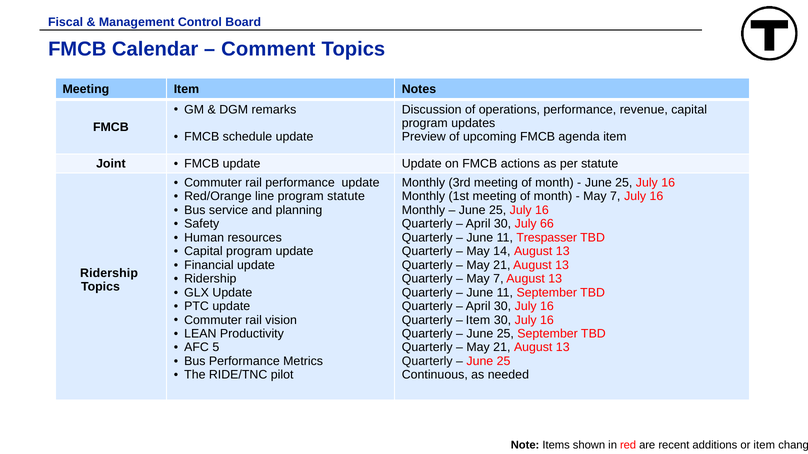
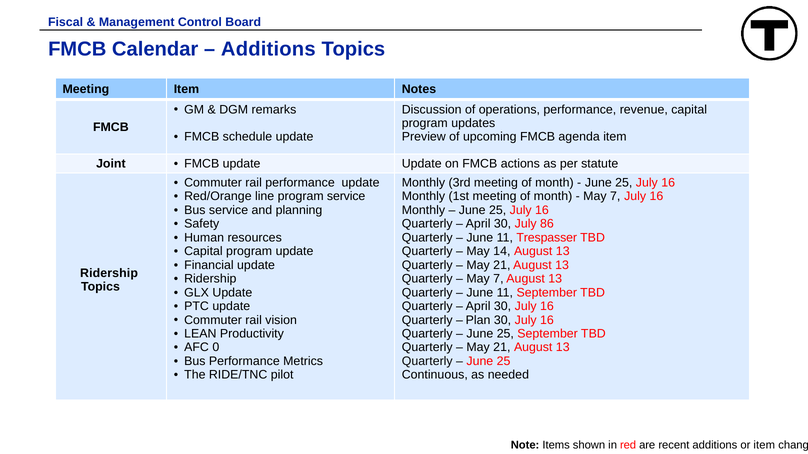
Comment: Comment -> Additions (268, 49)
program statute: statute -> service (346, 197)
66: 66 -> 86 (547, 224)
Item: Item -> Plan (478, 320)
5: 5 -> 0 (216, 348)
